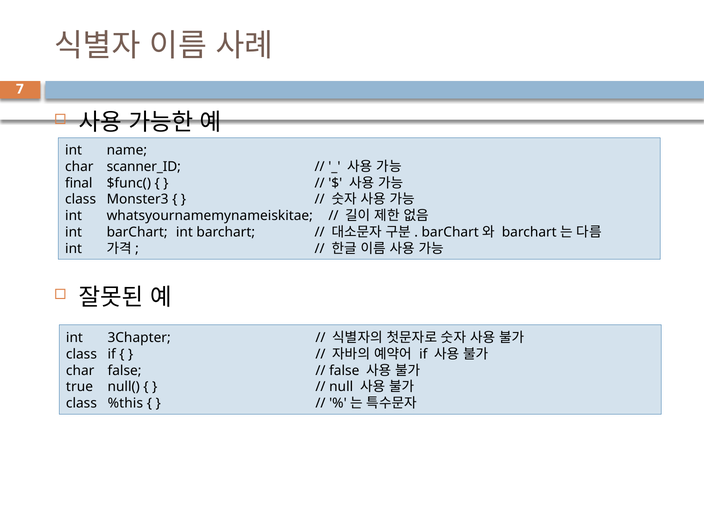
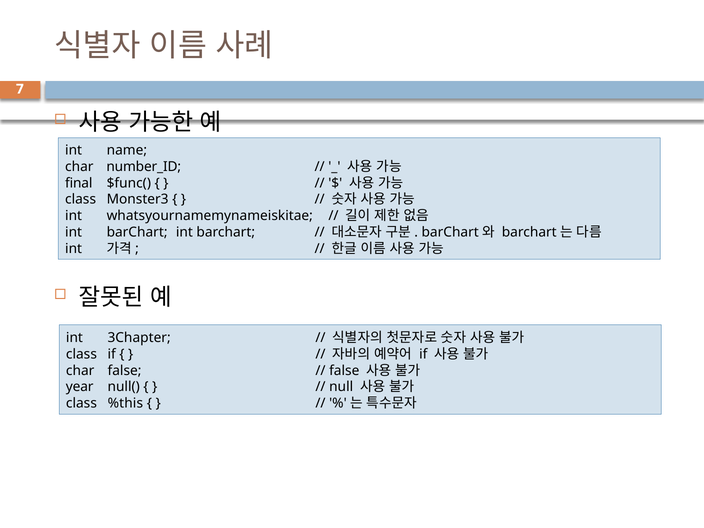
scanner_ID: scanner_ID -> number_ID (144, 167)
true: true -> year (80, 387)
